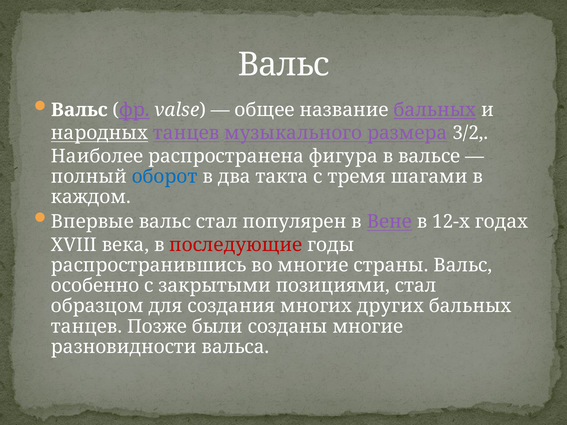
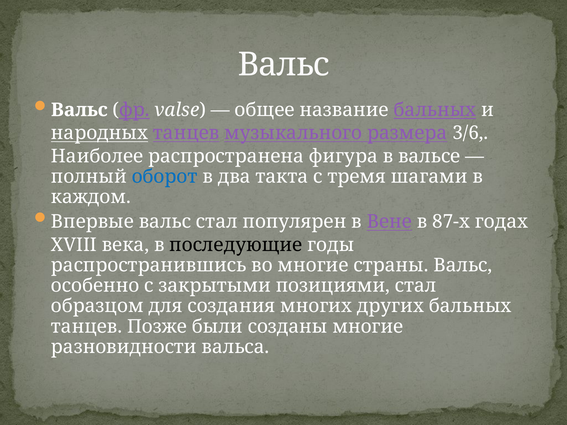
3/2: 3/2 -> 3/6 (470, 133)
12-х: 12-х -> 87-х (451, 222)
последующие colour: red -> black (236, 245)
